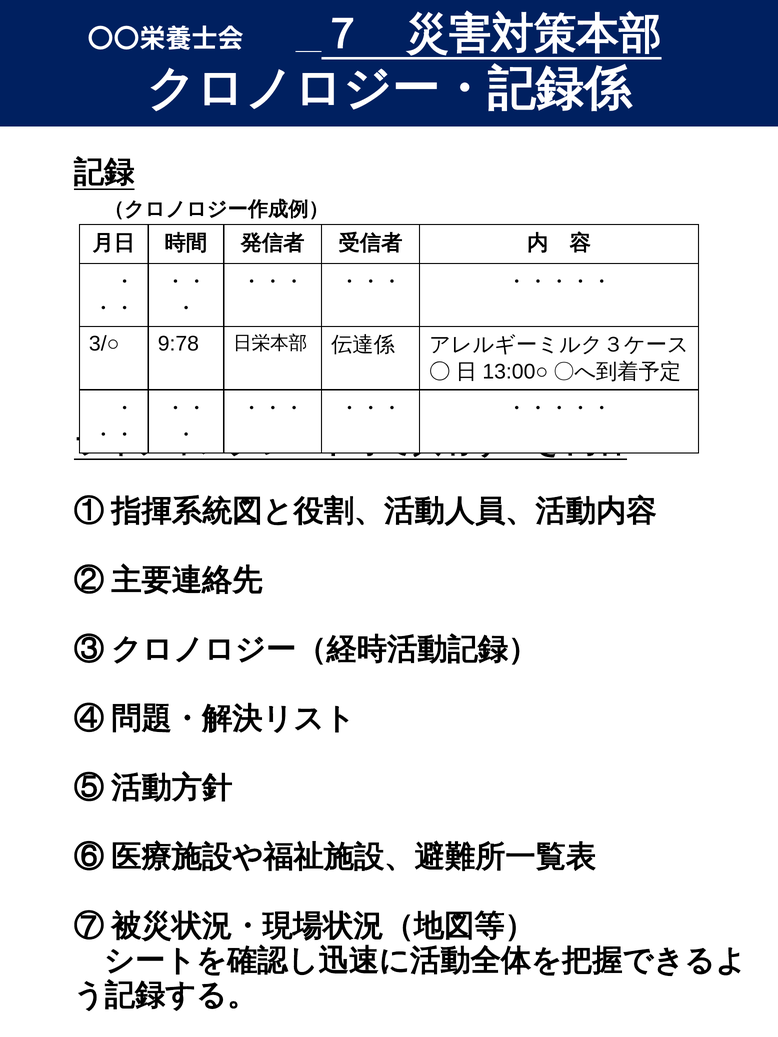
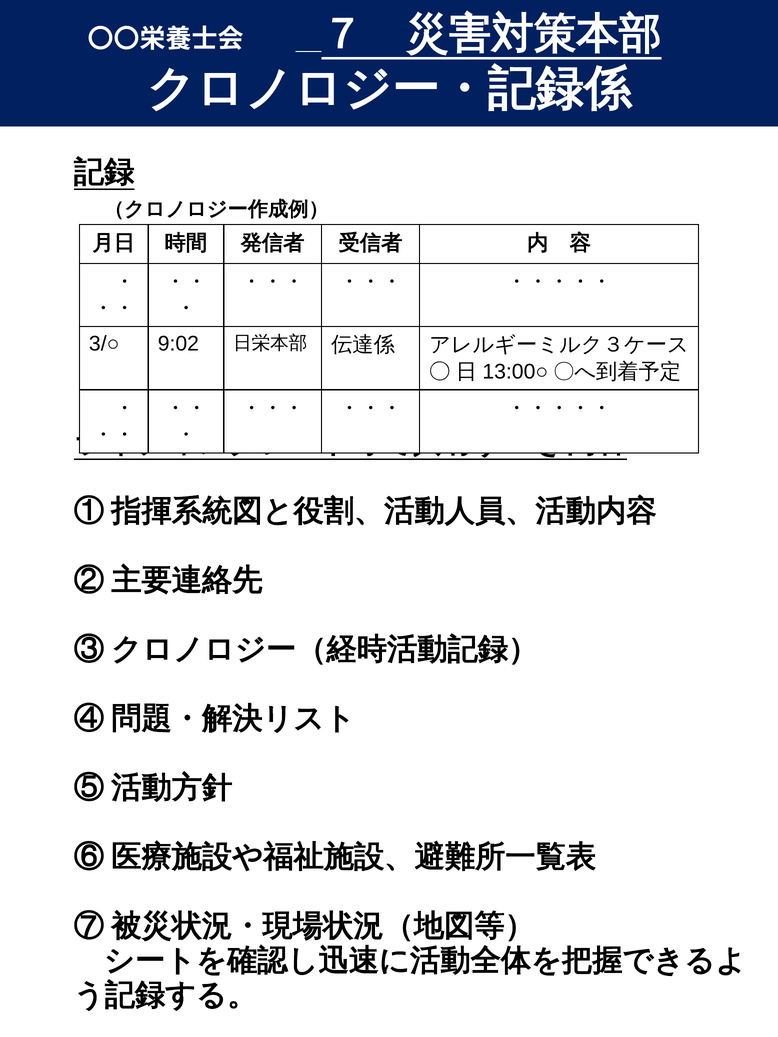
9:78: 9:78 -> 9:02 (178, 344)
